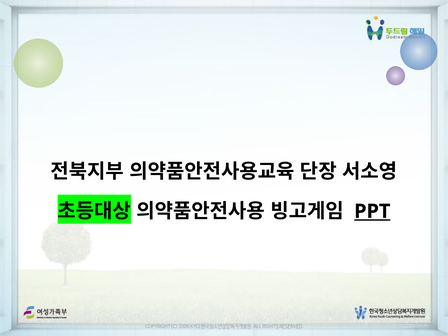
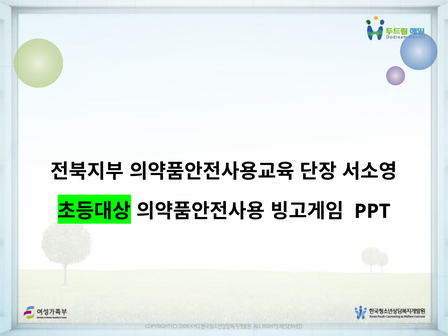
PPT underline: present -> none (372, 211)
